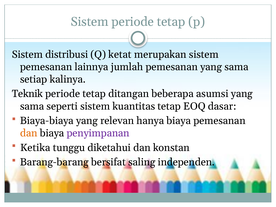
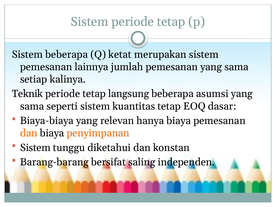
Sistem distribusi: distribusi -> beberapa (67, 54)
ditangan: ditangan -> langsung (129, 94)
penyimpanan colour: purple -> orange (98, 133)
Ketika: Ketika -> Sistem (35, 148)
